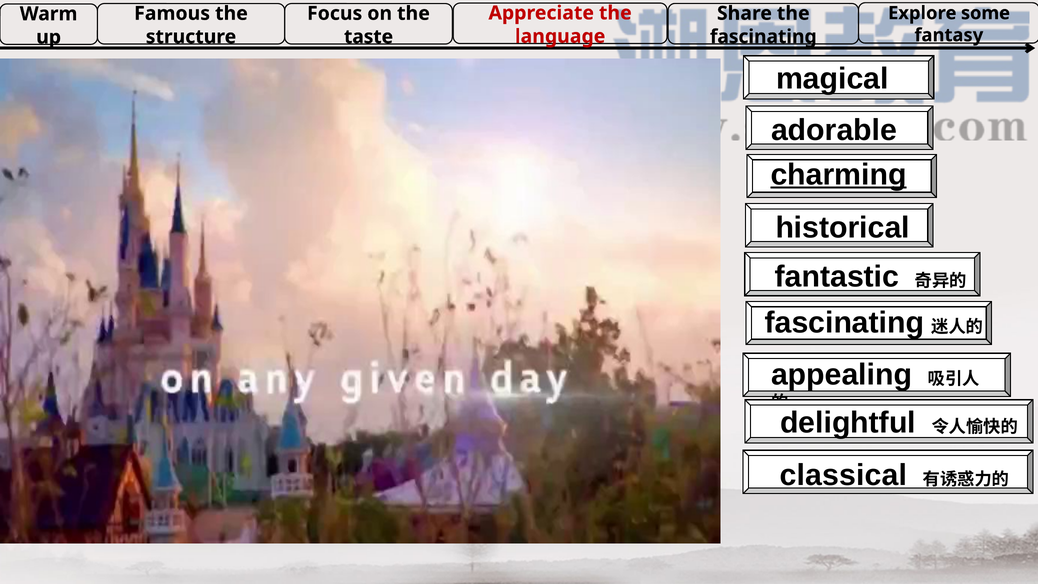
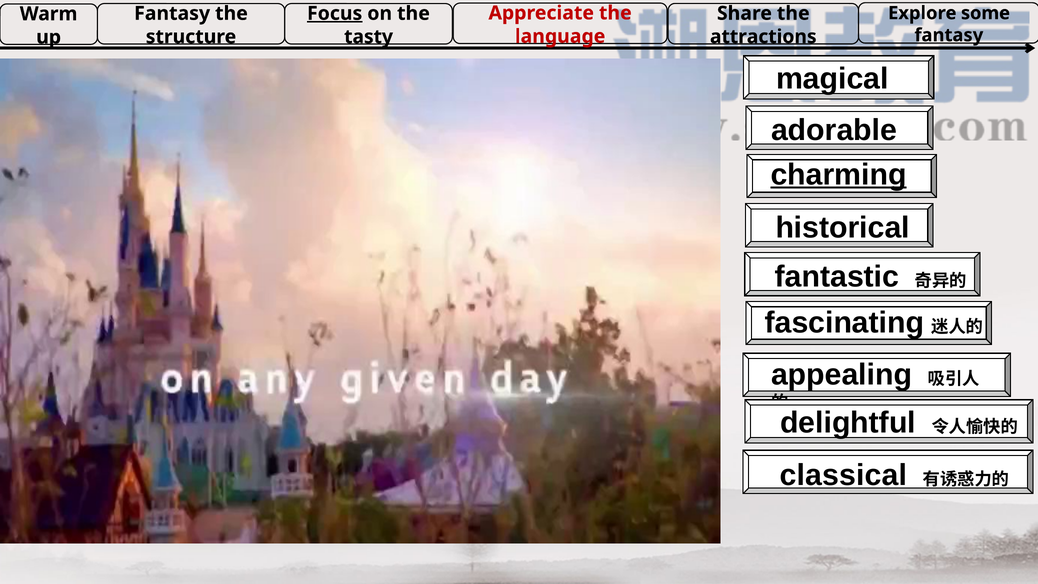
Famous: Famous -> Fantasy (172, 13)
Focus underline: none -> present (335, 13)
fascinating: fascinating -> attractions (763, 37)
taste: taste -> tasty (369, 37)
